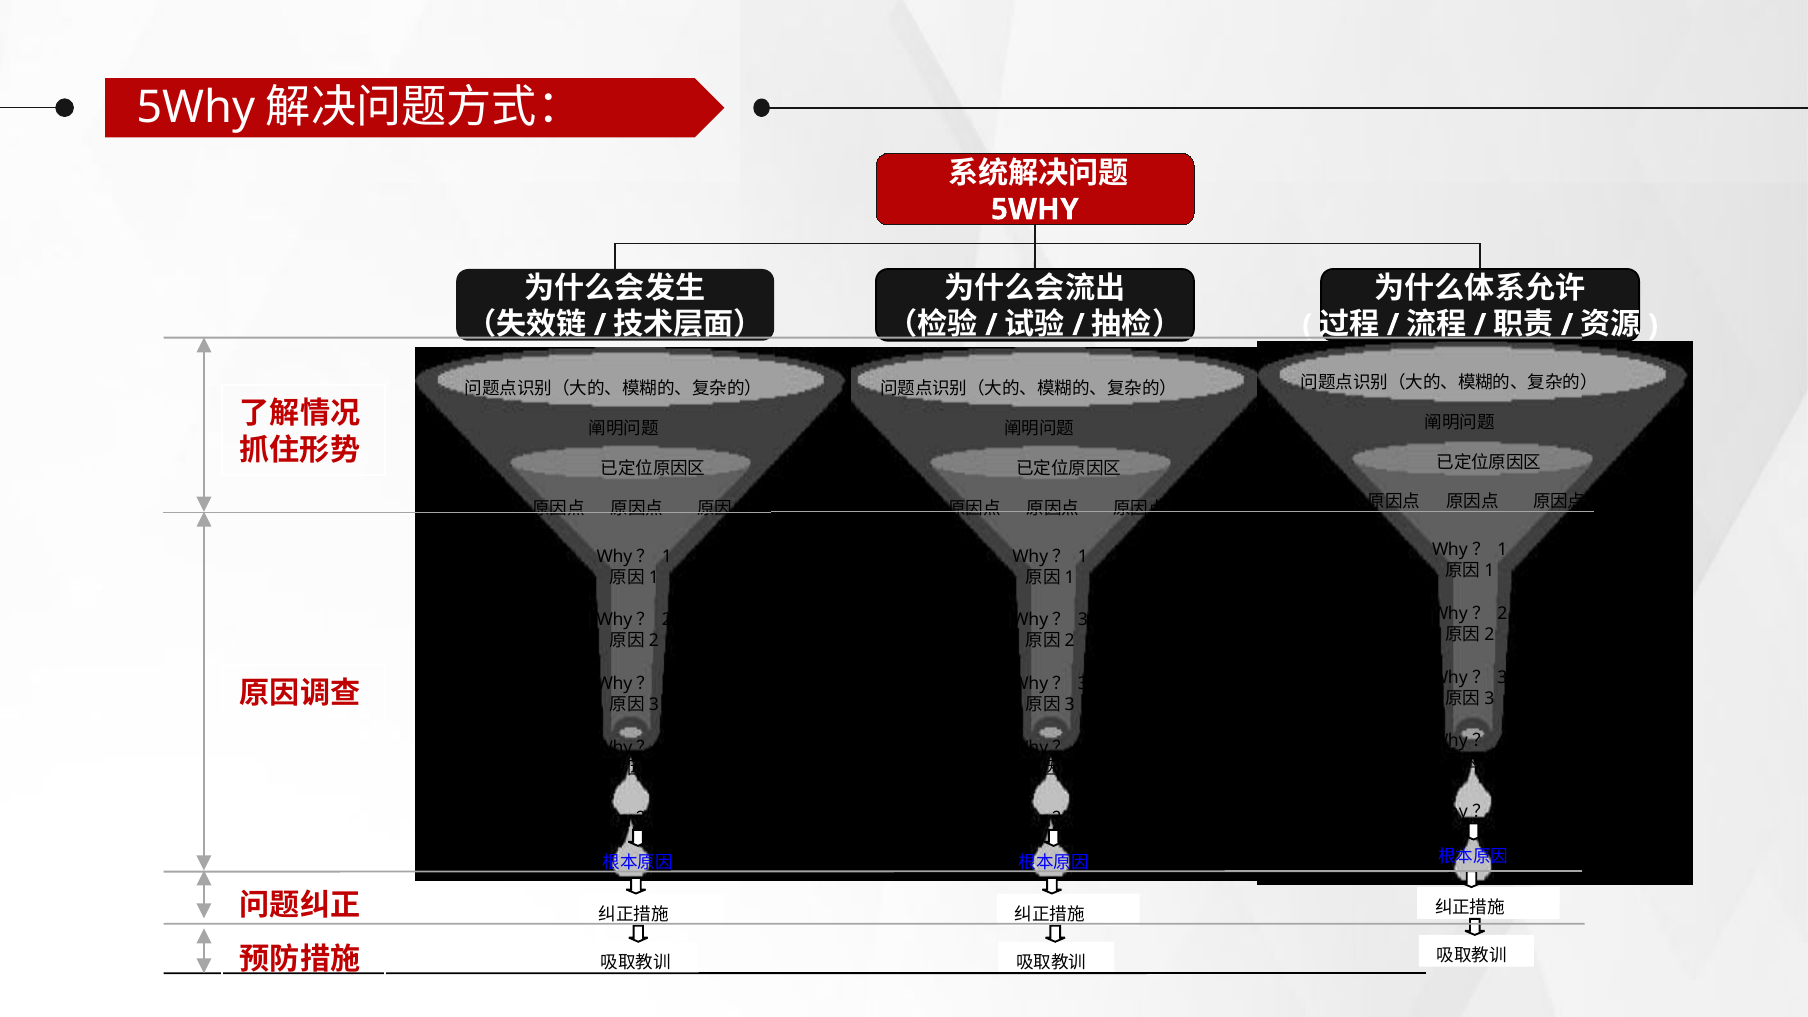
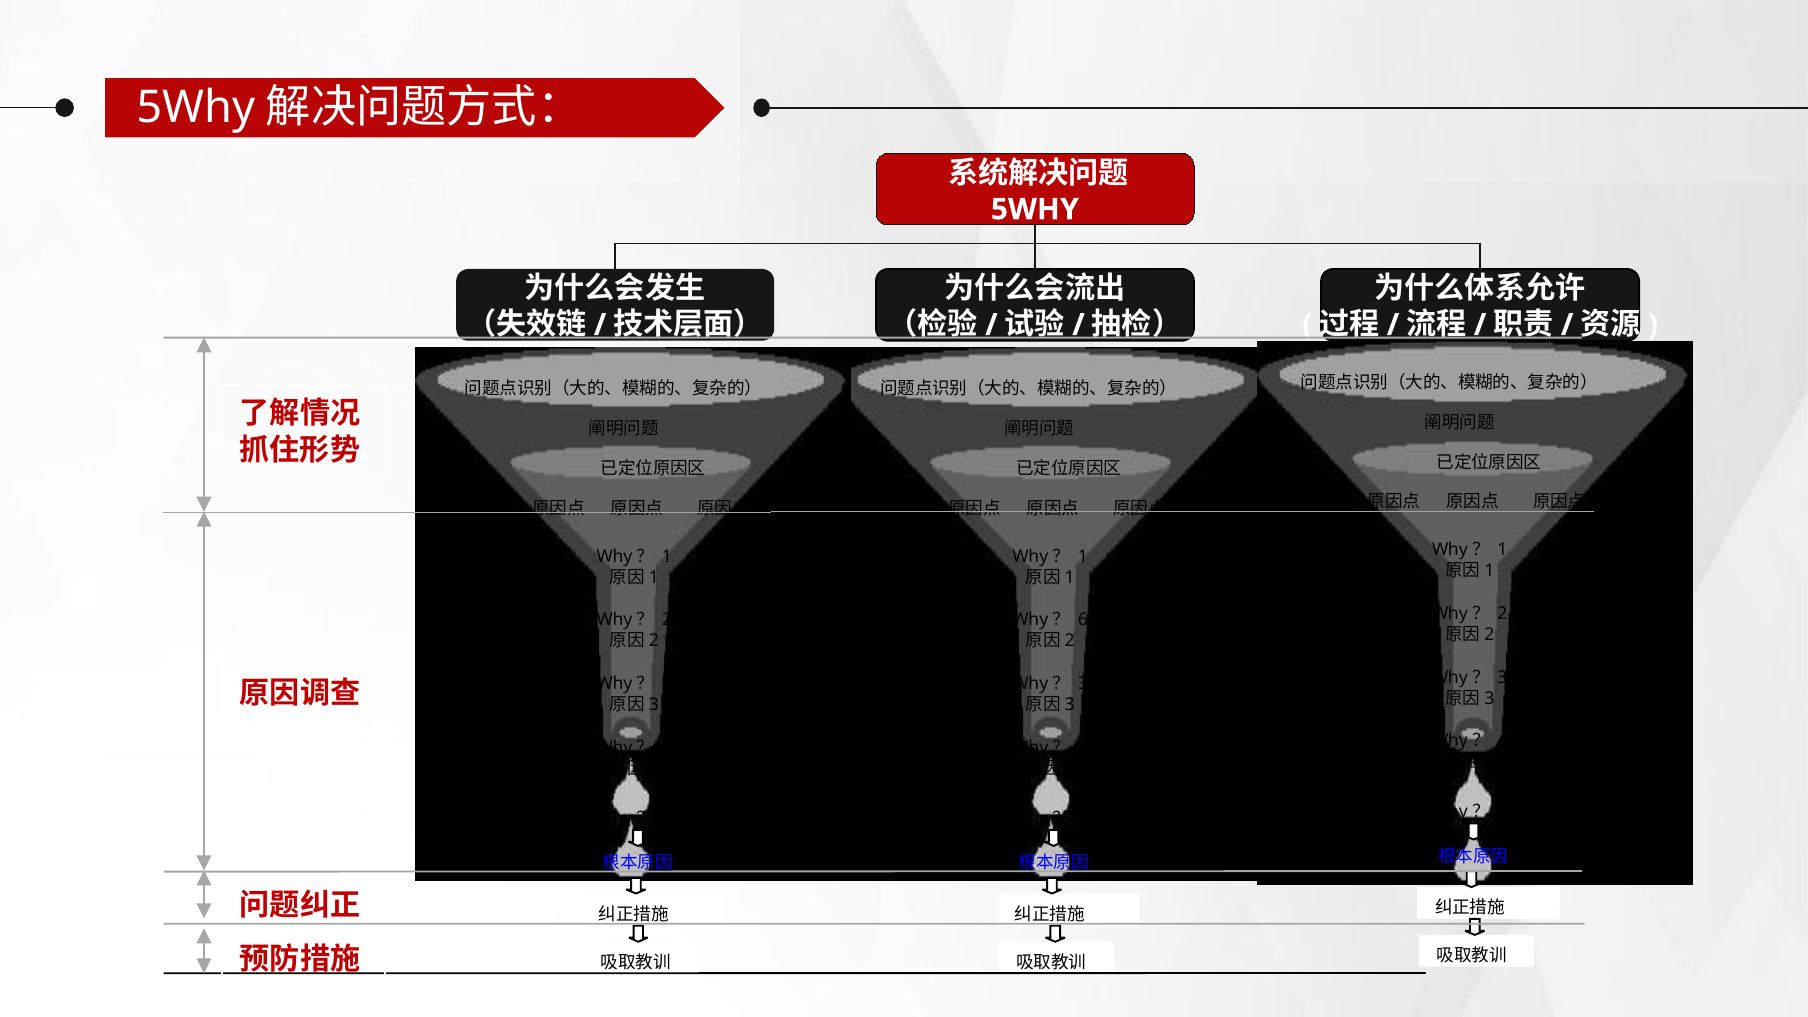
3: 3 -> 6 (1083, 620)
